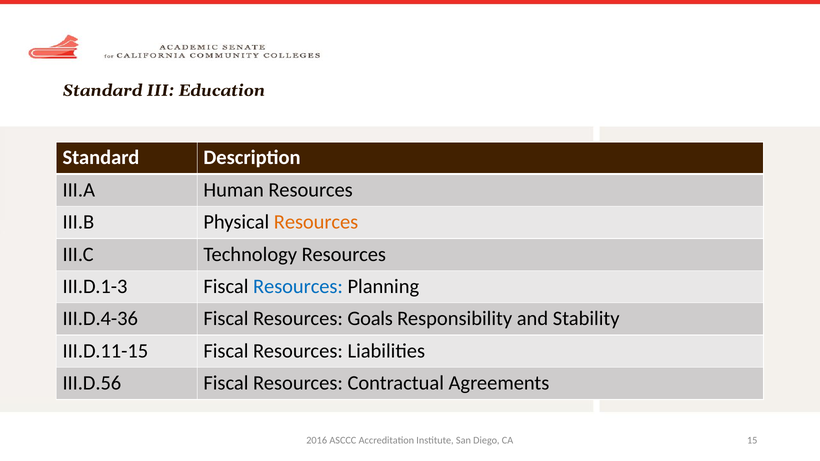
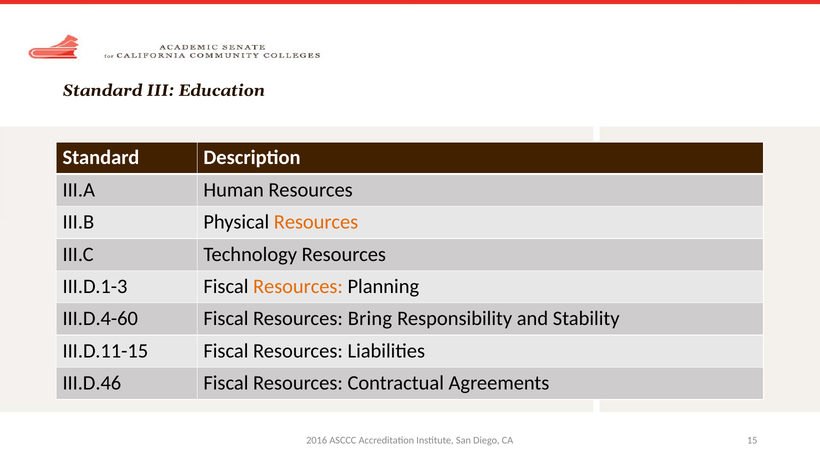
Resources colour: blue -> orange (298, 287)
III.D.4-36: III.D.4-36 -> III.D.4-60 (100, 319)
Goals: Goals -> Bring (370, 319)
III.D.56: III.D.56 -> III.D.46 (92, 383)
